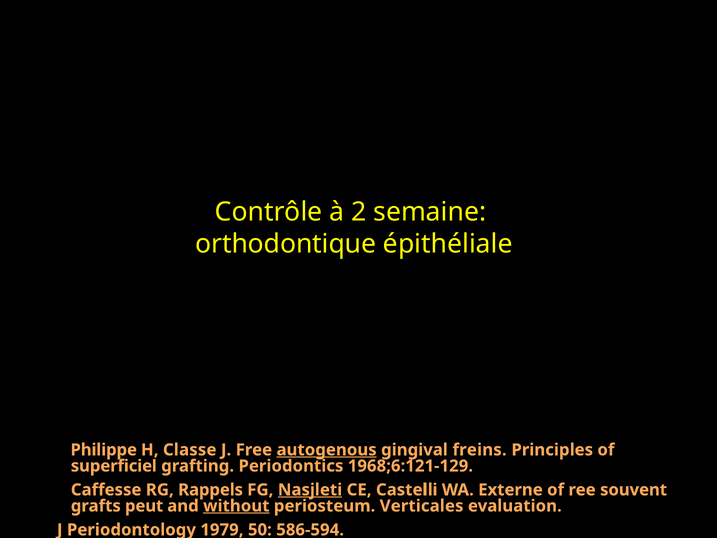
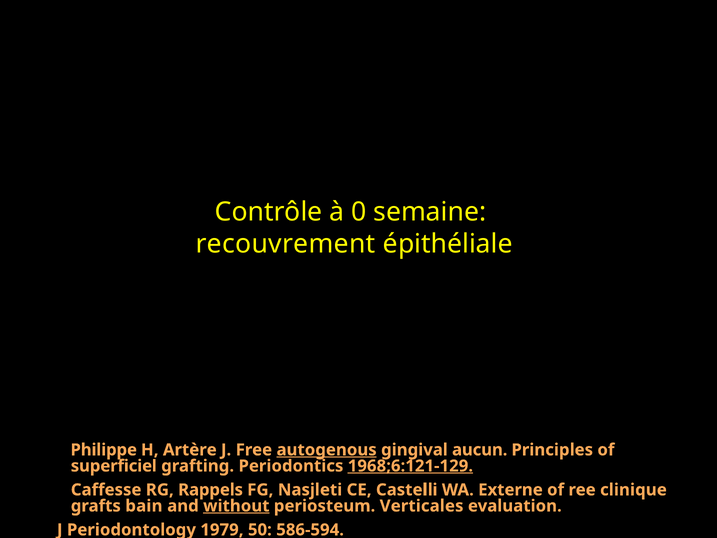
2: 2 -> 0 (359, 212)
orthodontique: orthodontique -> recouvrement (286, 244)
Classe: Classe -> Artère (190, 450)
freins: freins -> aucun (480, 450)
1968;6:121-129 underline: none -> present (410, 466)
Nasjleti underline: present -> none (310, 490)
souvent: souvent -> clinique (633, 490)
peut: peut -> bain (144, 506)
